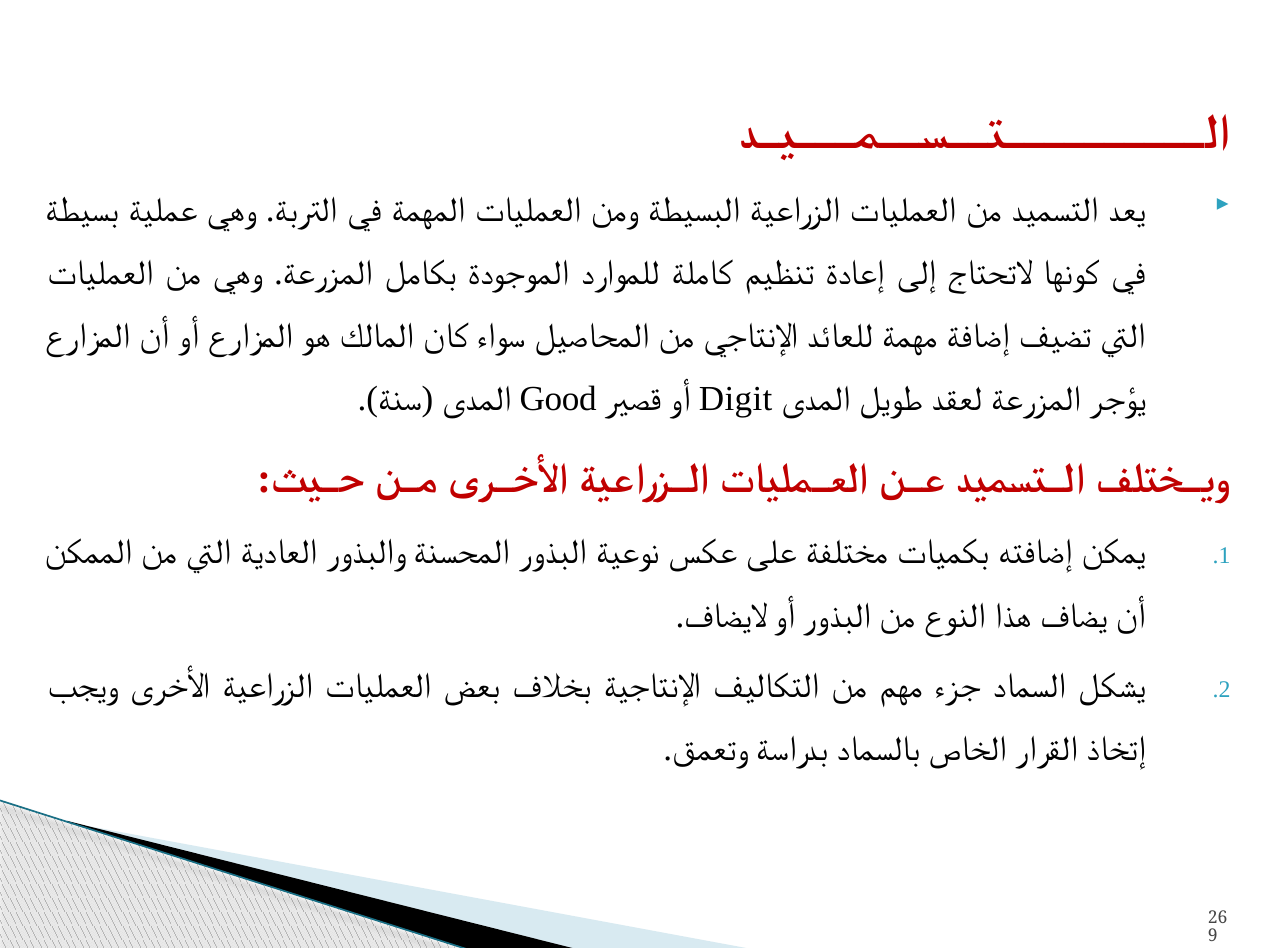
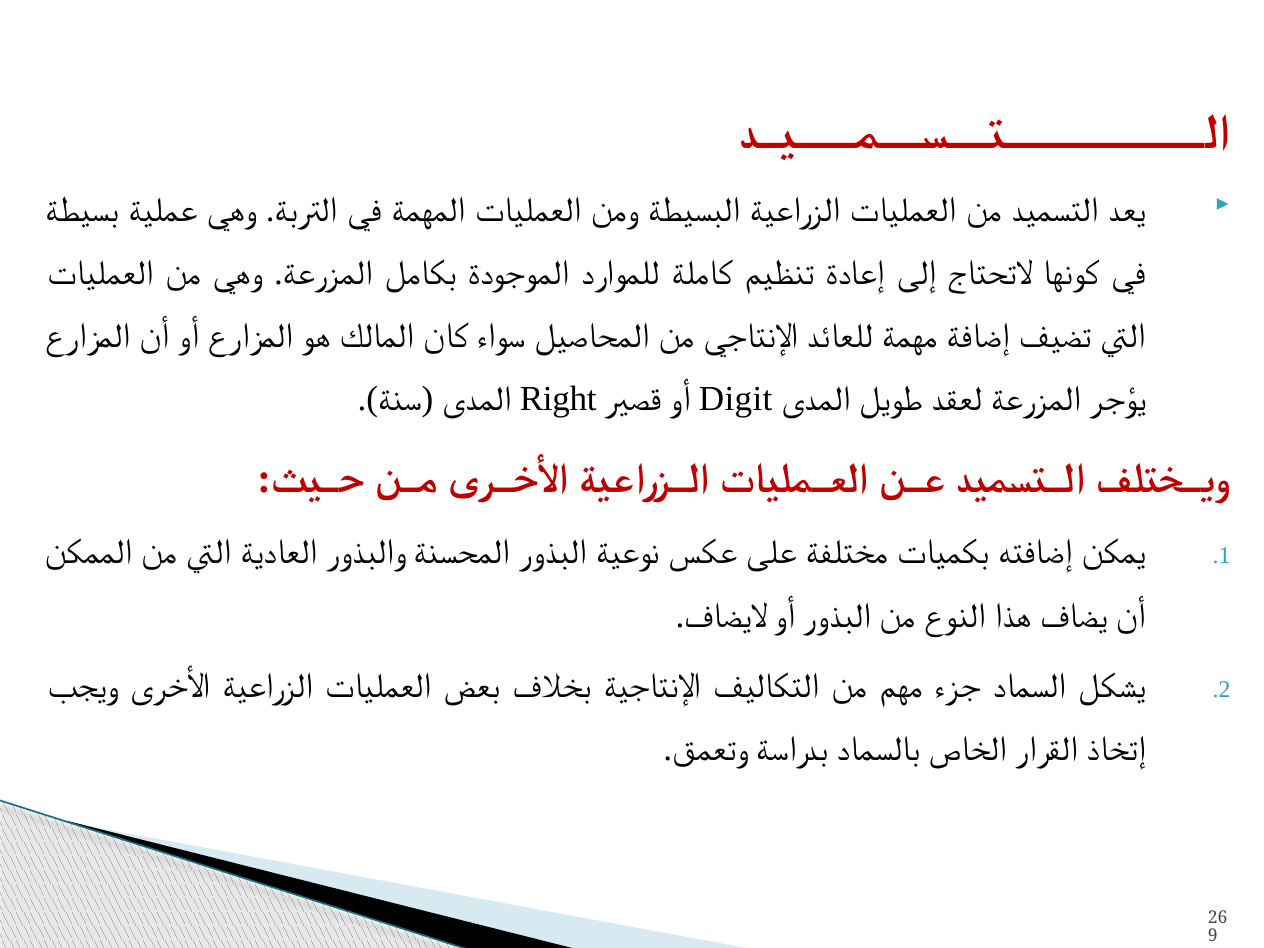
Good: Good -> Right (558, 399)
